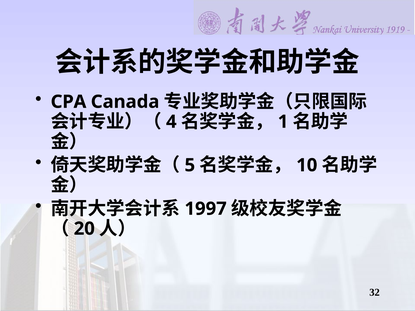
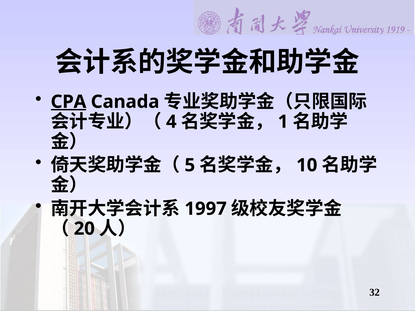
CPA underline: none -> present (68, 102)
